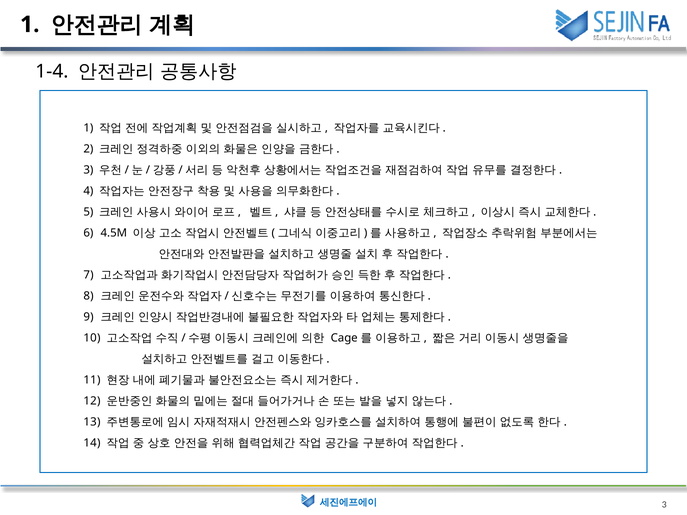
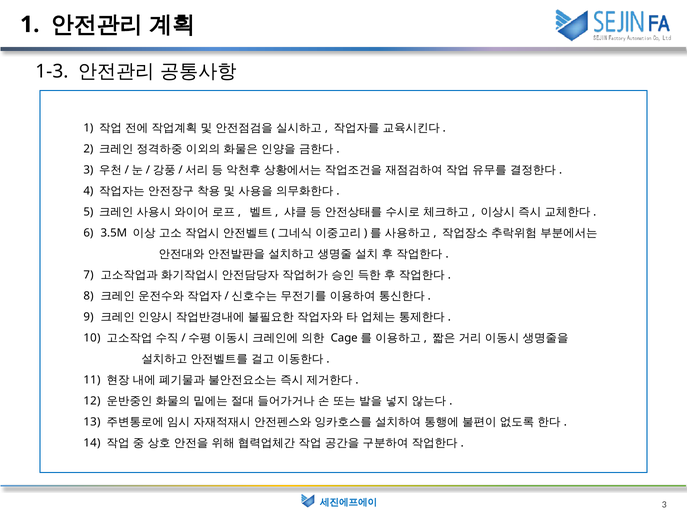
1-4: 1-4 -> 1-3 (52, 71)
4.5M: 4.5M -> 3.5M (114, 233)
